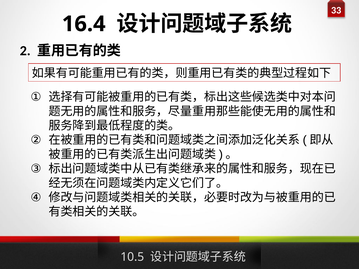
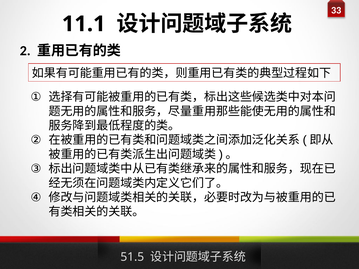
16.4: 16.4 -> 11.1 (84, 24)
10.5: 10.5 -> 51.5 (132, 257)
